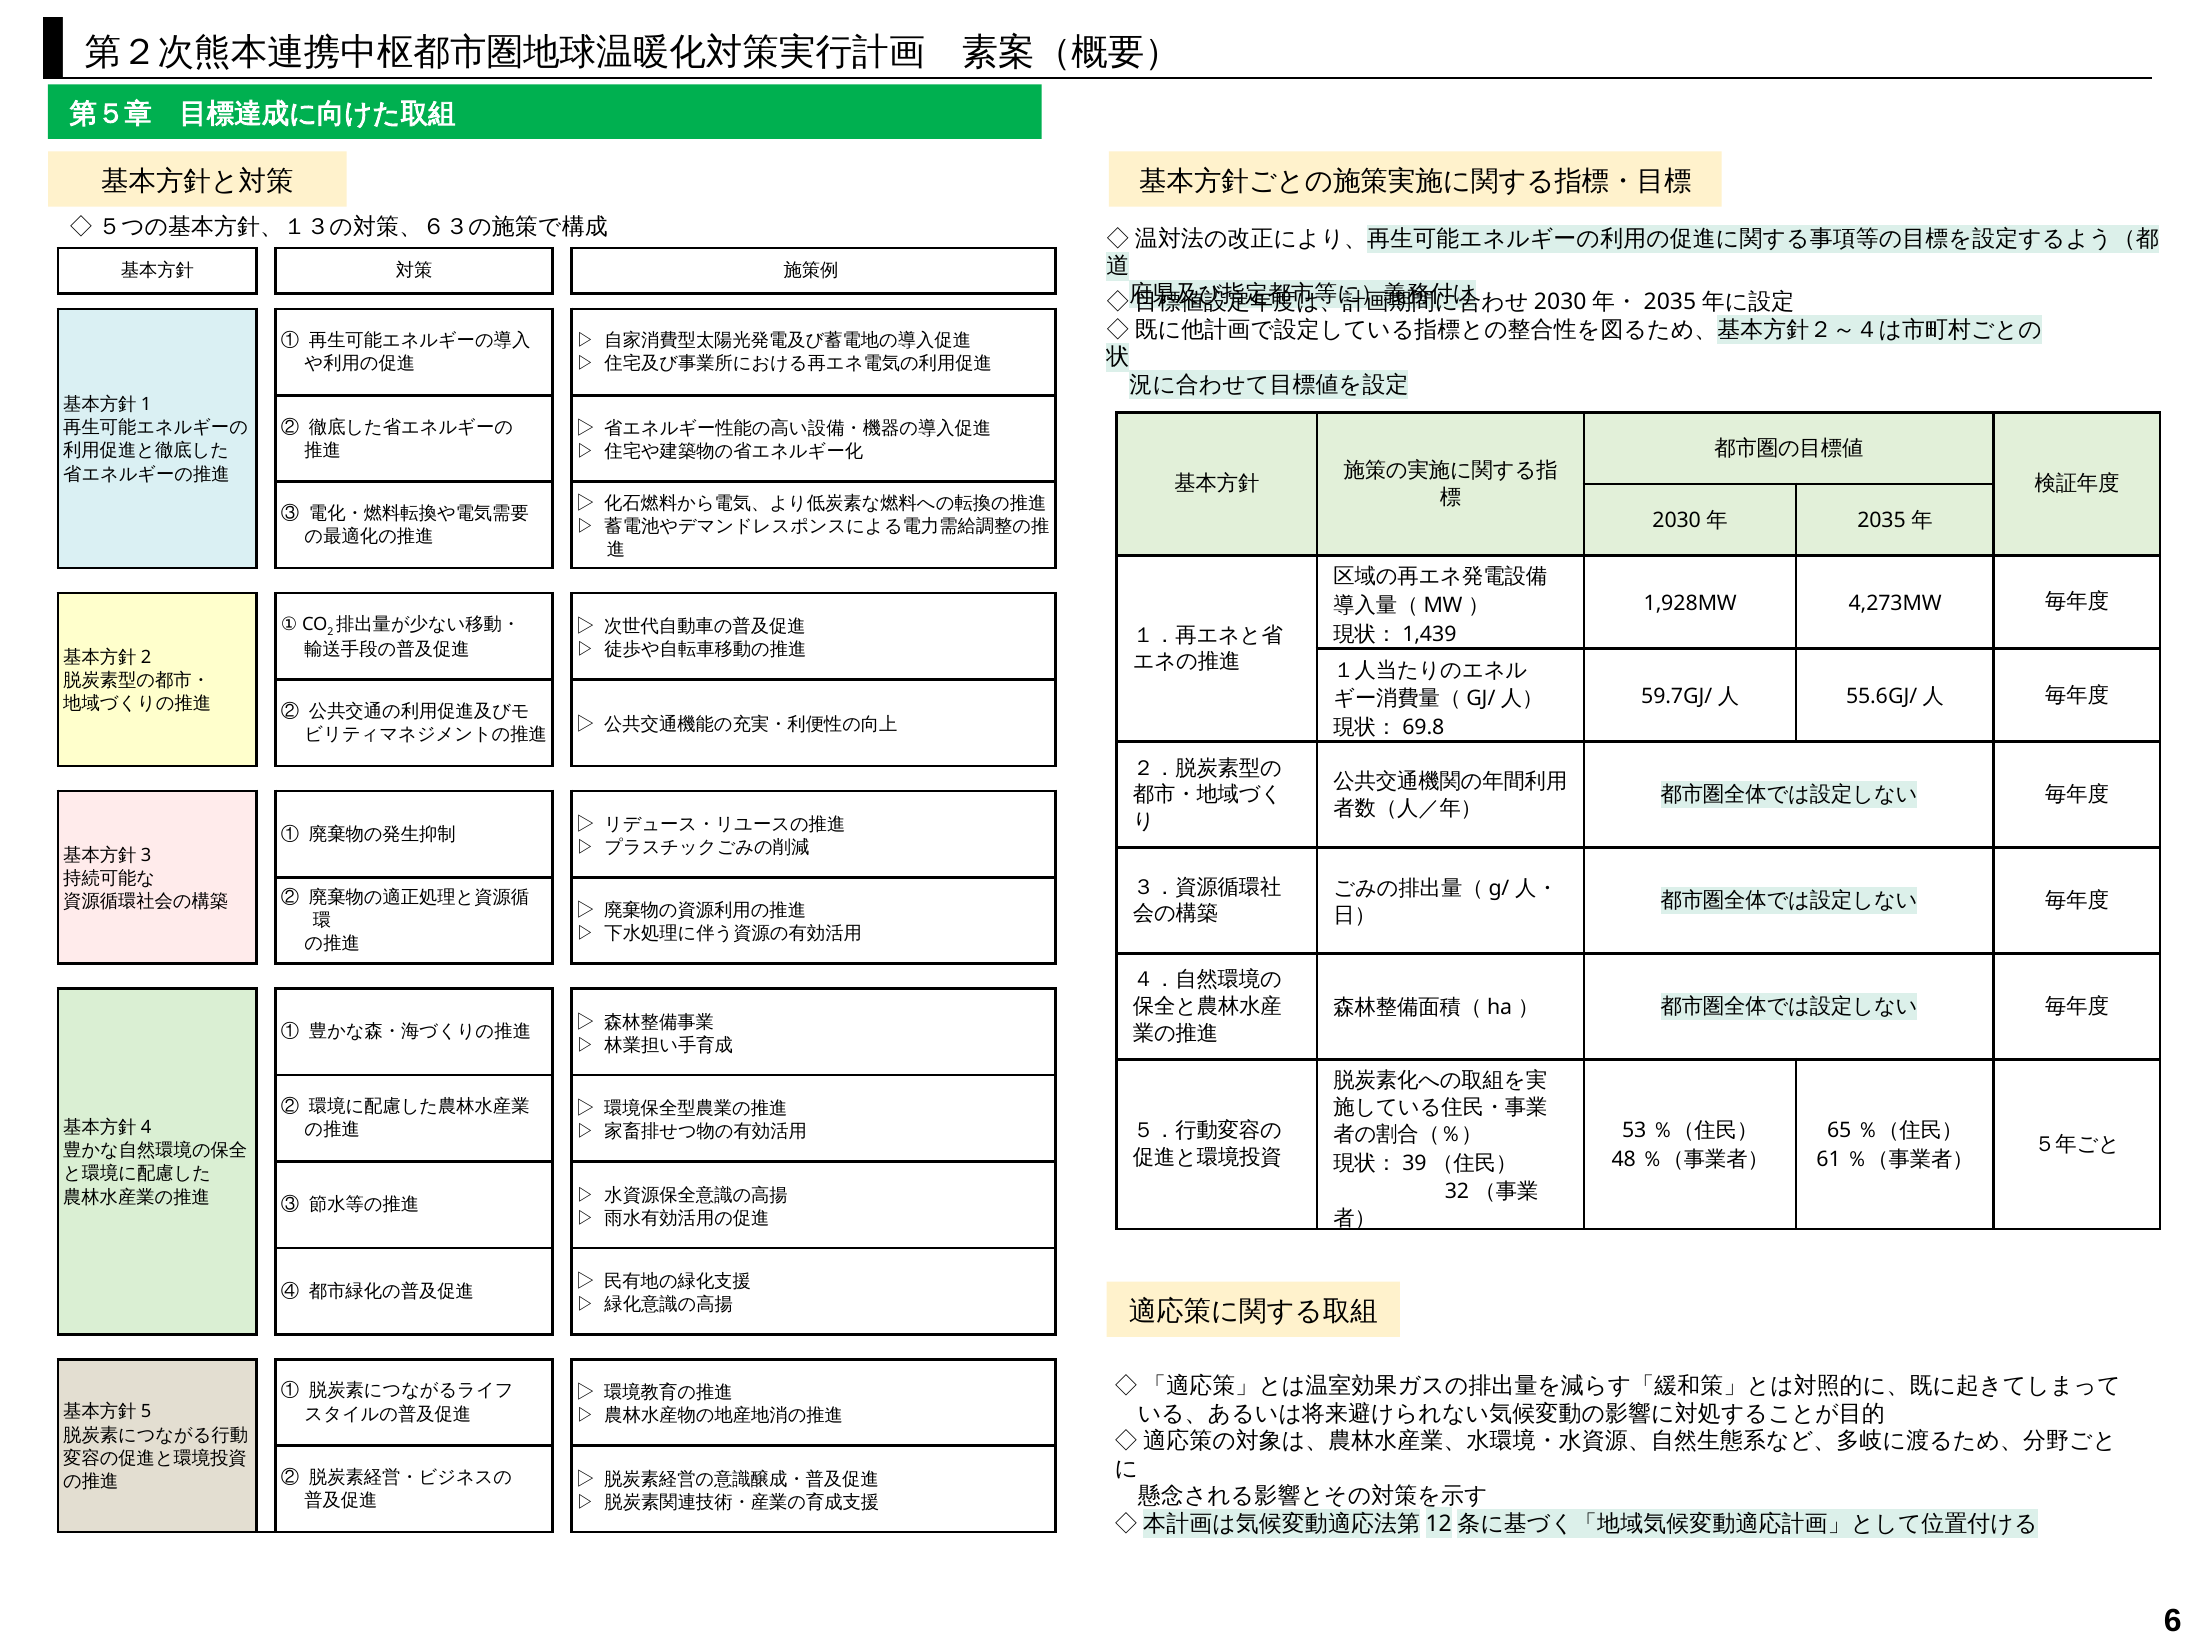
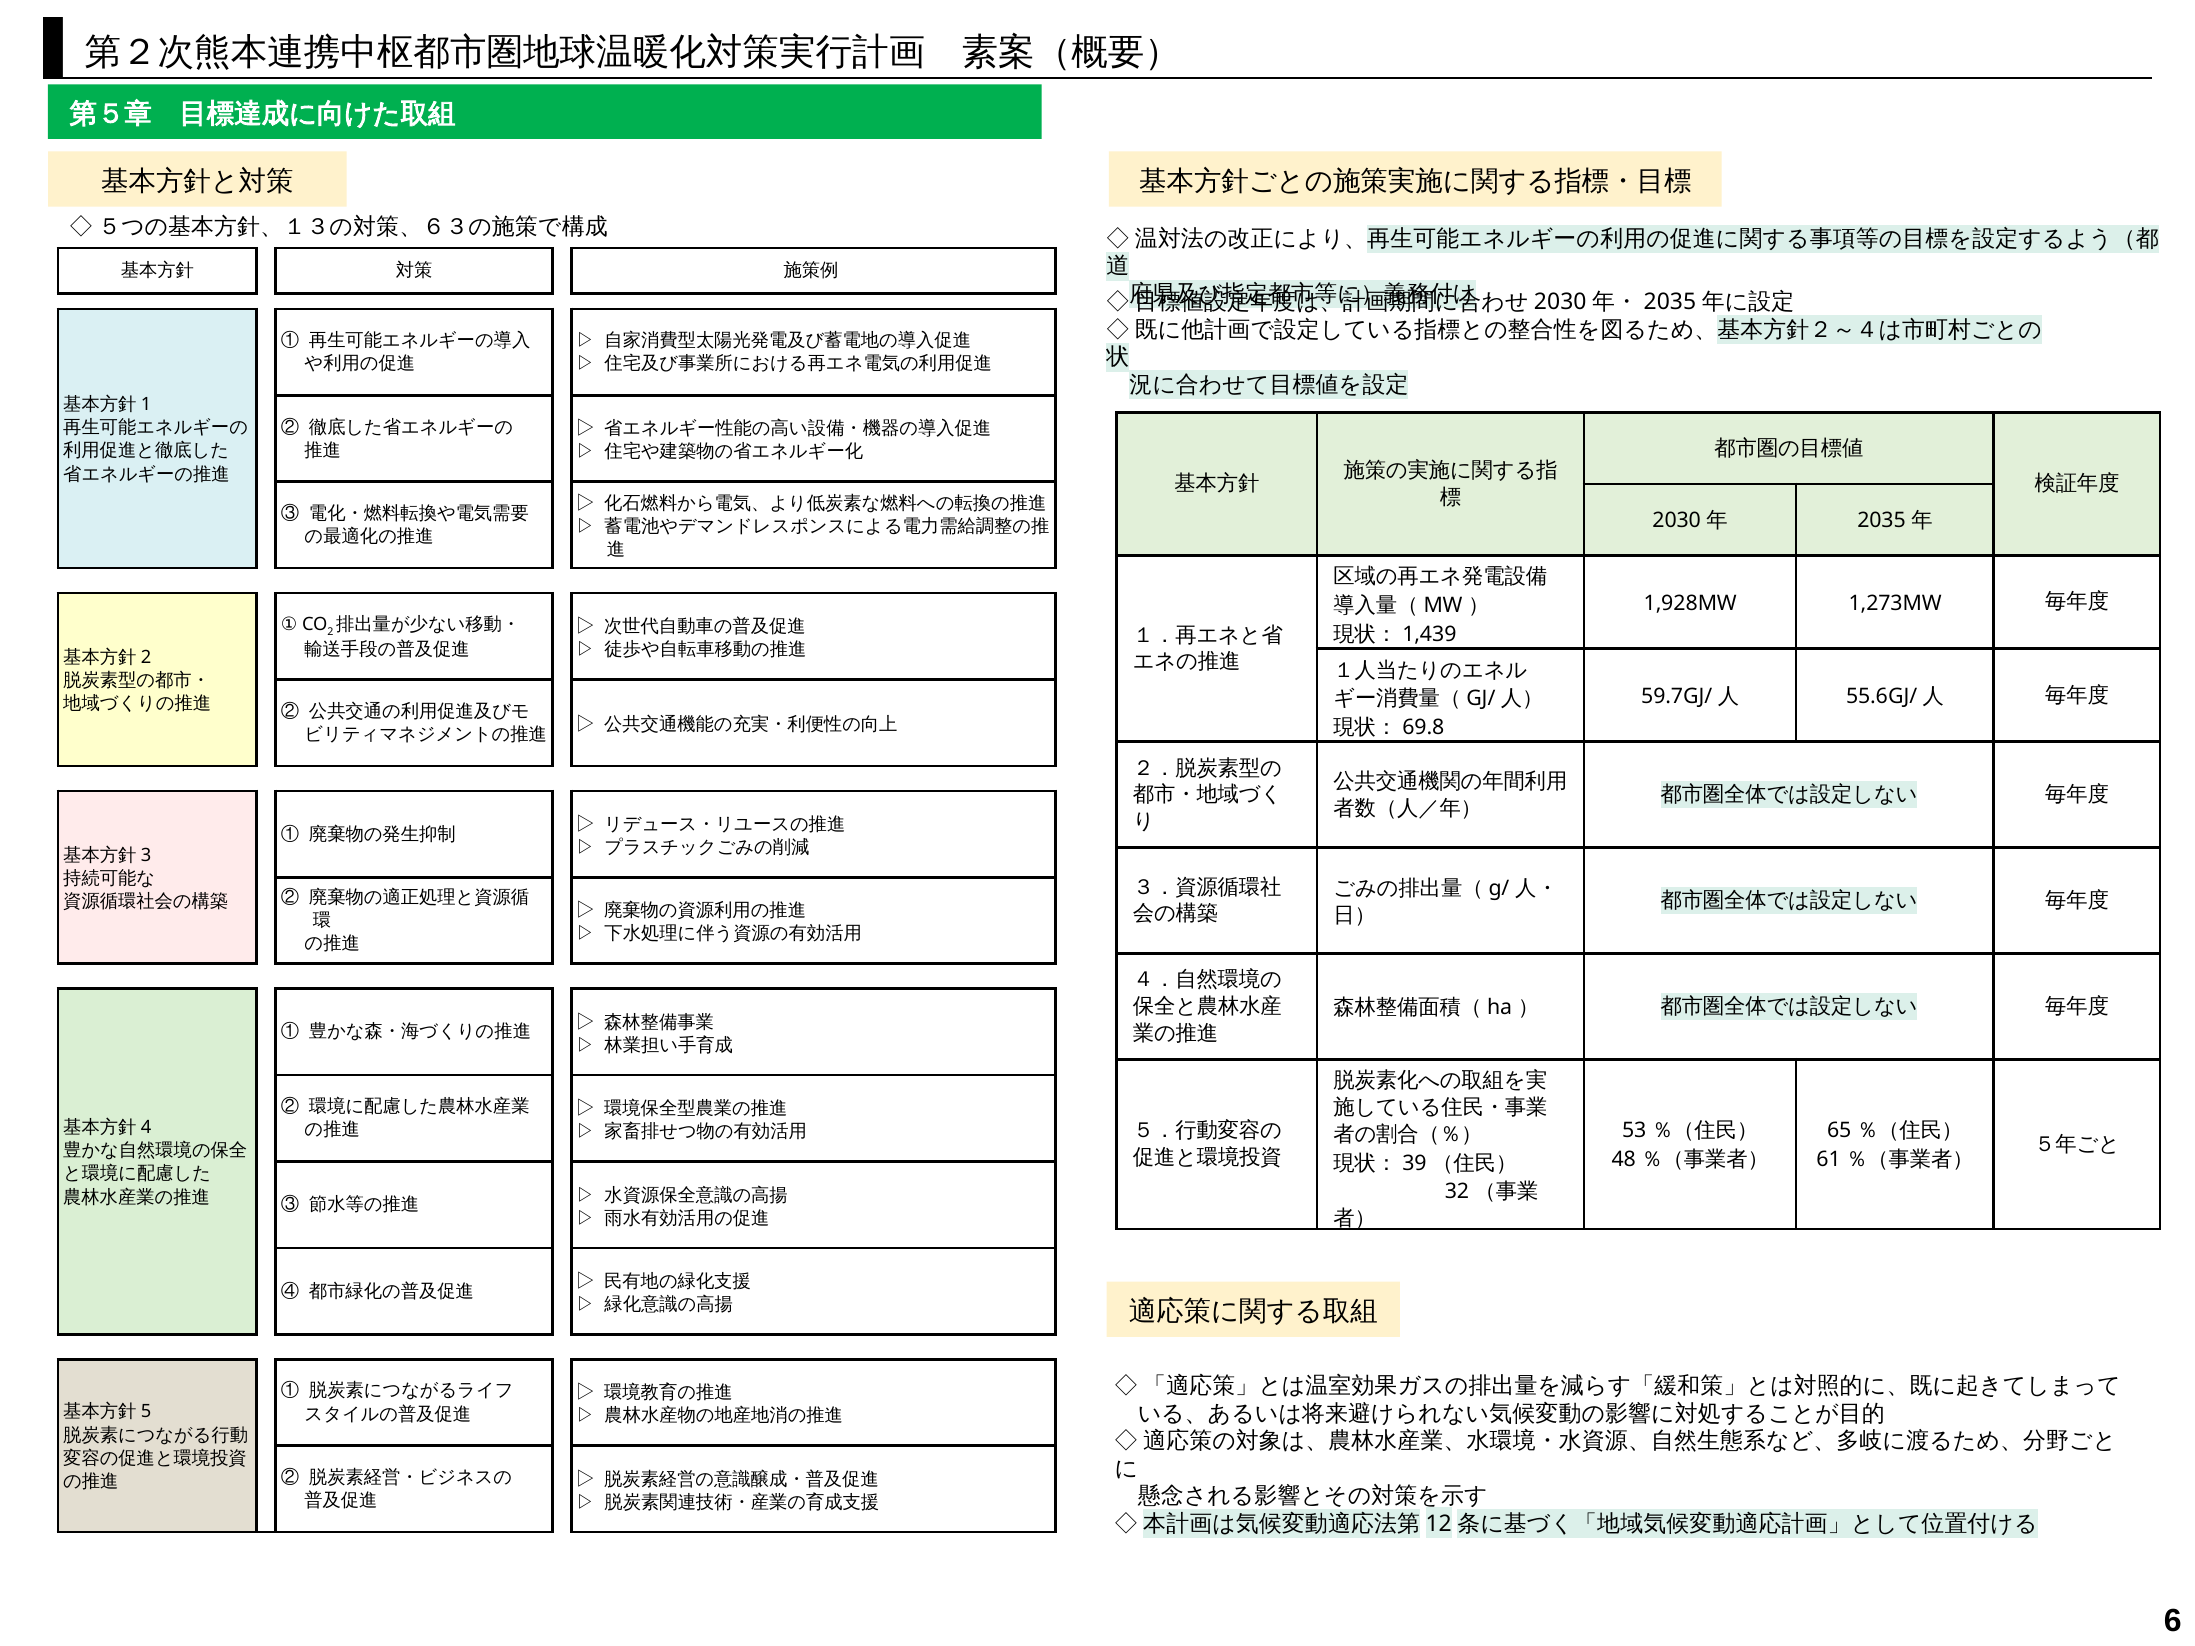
4,273MW: 4,273MW -> 1,273MW (1895, 603)
